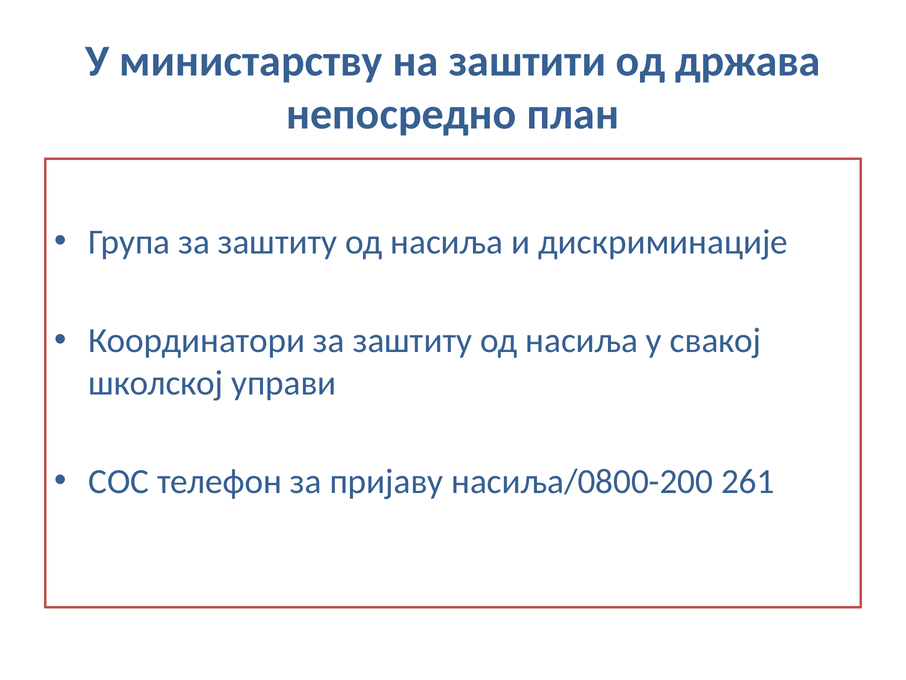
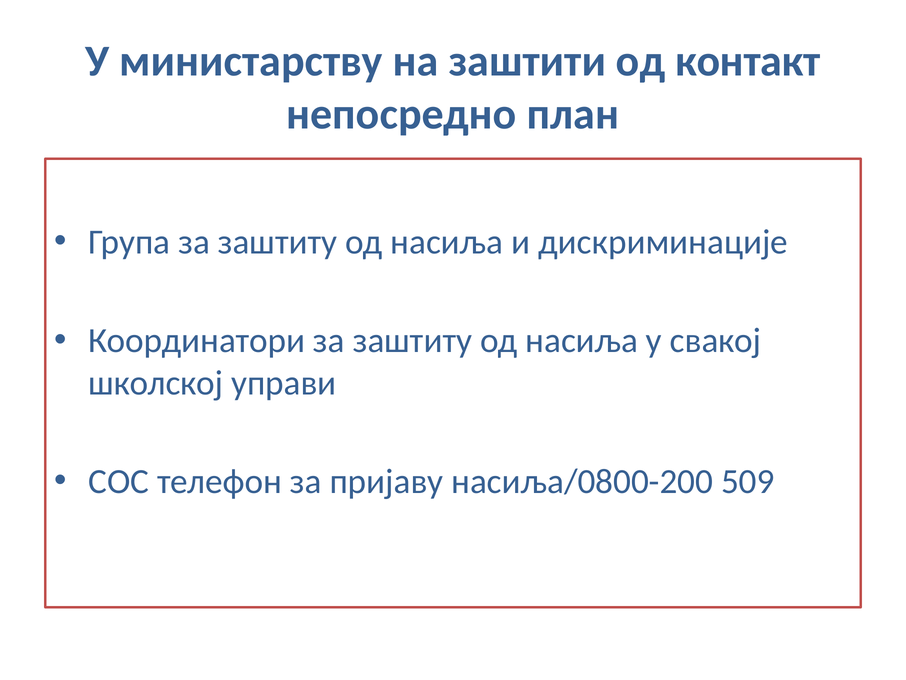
држава: држава -> контакт (748, 61)
261: 261 -> 509 (748, 481)
